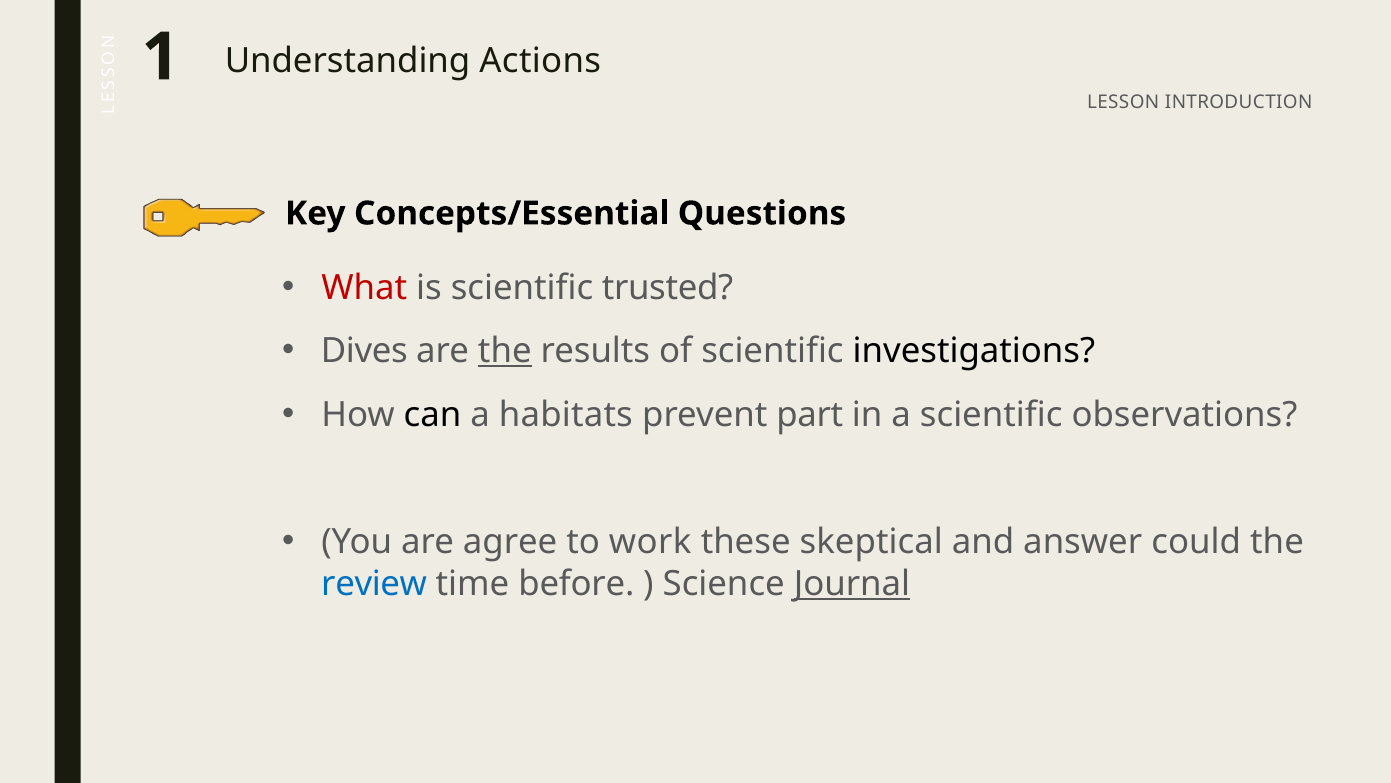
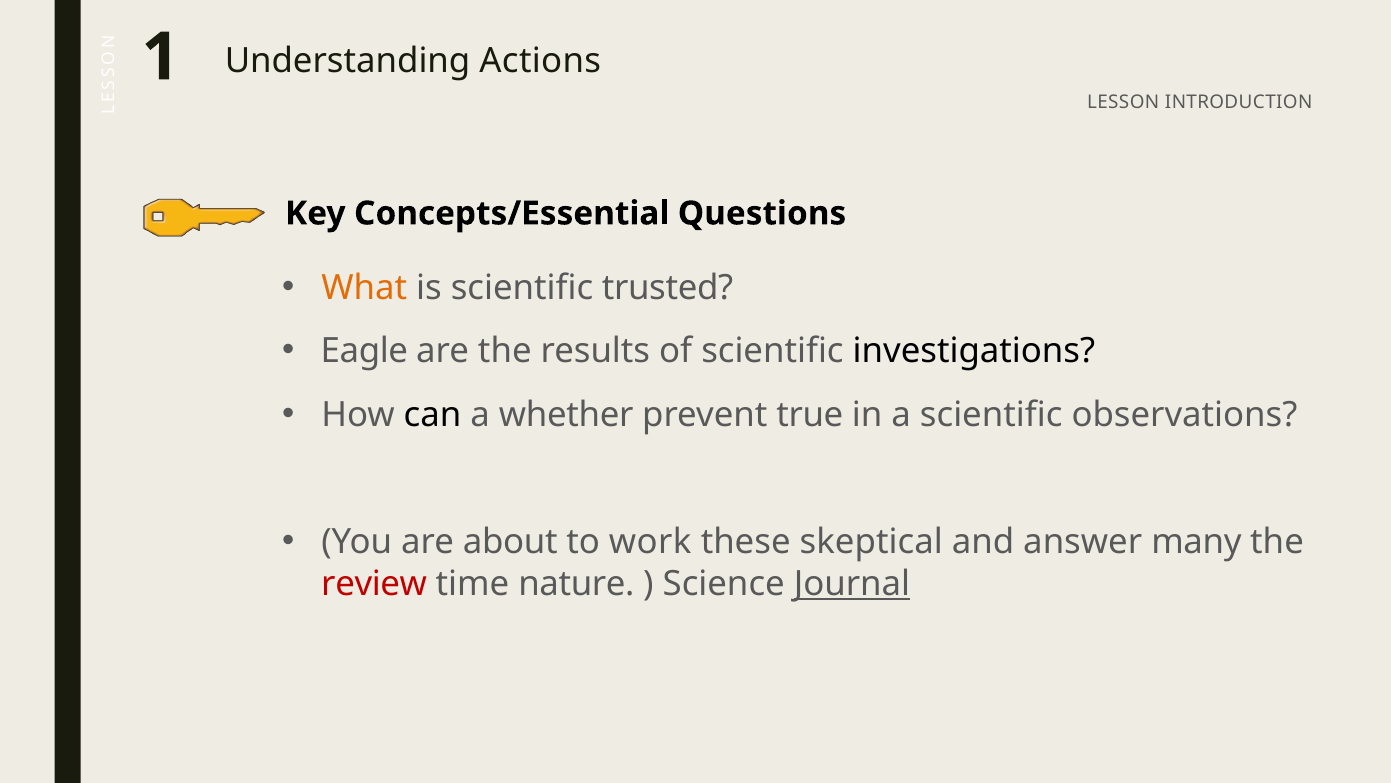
What colour: red -> orange (364, 288)
Dives: Dives -> Eagle (364, 351)
the underline: present -> none (505, 351)
habitats: habitats -> whether (566, 415)
part: part -> true (810, 415)
agree: agree -> about (510, 541)
could: could -> many (1196, 541)
review colour: blue -> red (374, 583)
before: before -> nature (576, 583)
